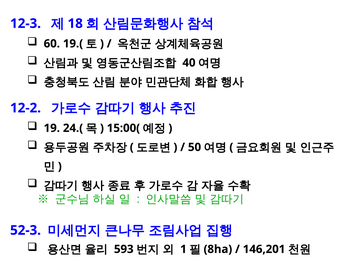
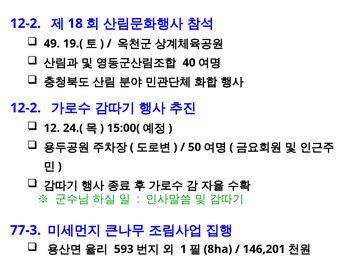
12-3: 12-3 -> 12-2 (26, 23)
60: 60 -> 49 (52, 44)
19: 19 -> 12 (52, 128)
52-3: 52-3 -> 77-3 (26, 230)
